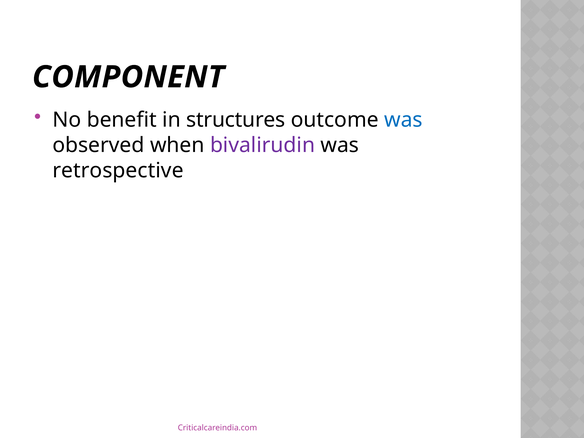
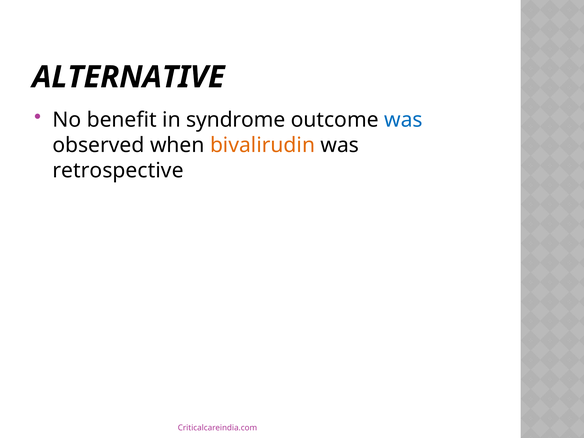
COMPONENT: COMPONENT -> ALTERNATIVE (128, 77)
structures: structures -> syndrome (236, 120)
bivalirudin colour: purple -> orange (263, 145)
